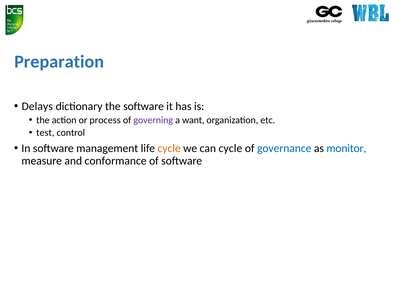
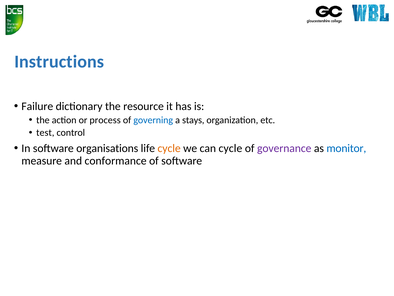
Preparation: Preparation -> Instructions (59, 62)
Delays: Delays -> Failure (37, 106)
the software: software -> resource (144, 106)
governing colour: purple -> blue (153, 120)
want: want -> stays (193, 120)
management: management -> organisations (107, 148)
governance colour: blue -> purple (284, 148)
